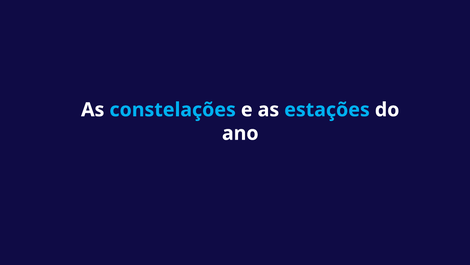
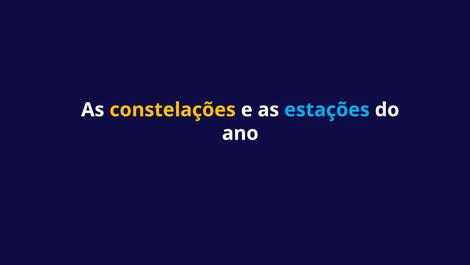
constelações colour: light blue -> yellow (173, 110)
